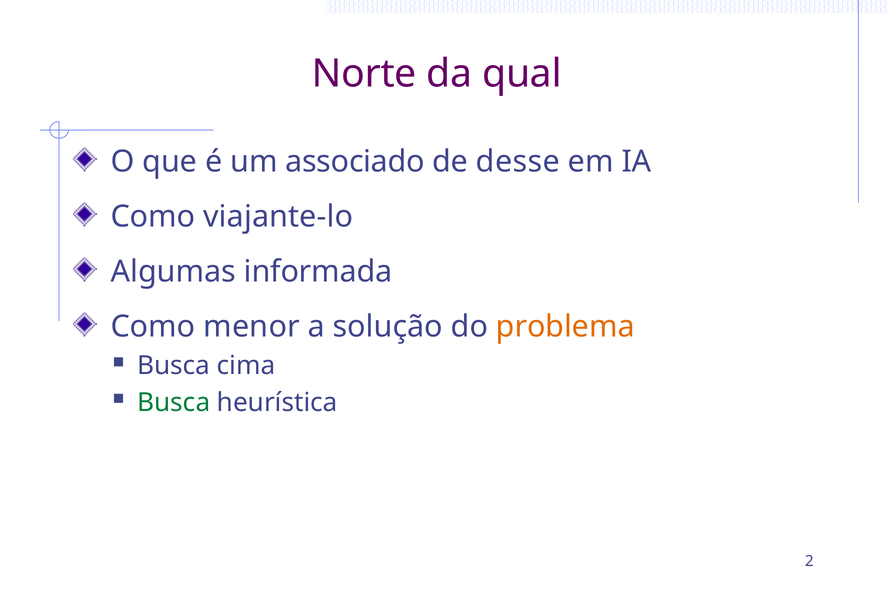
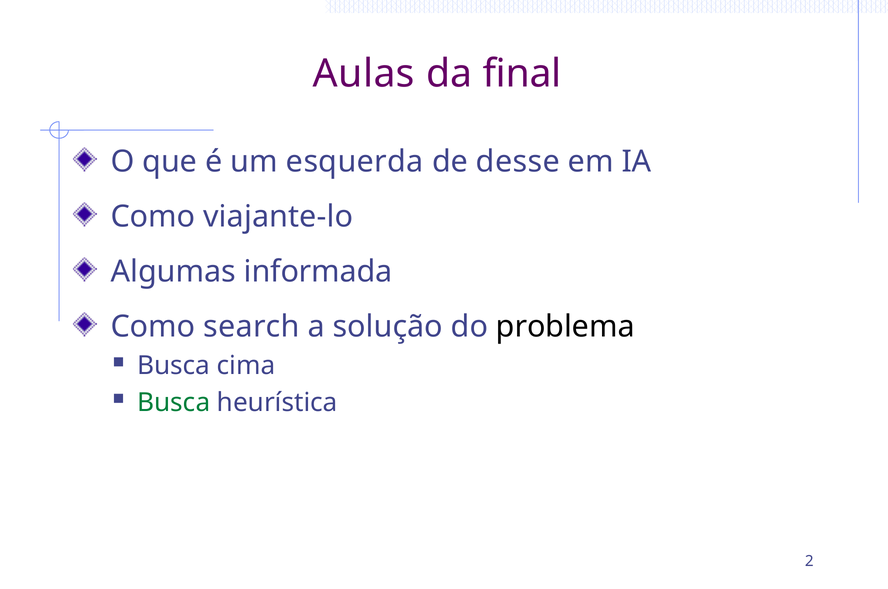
Norte: Norte -> Aulas (364, 74)
qual: qual -> final (522, 74)
associado: associado -> esquerda (355, 162)
menor: menor -> search (251, 327)
problema colour: orange -> black (565, 327)
